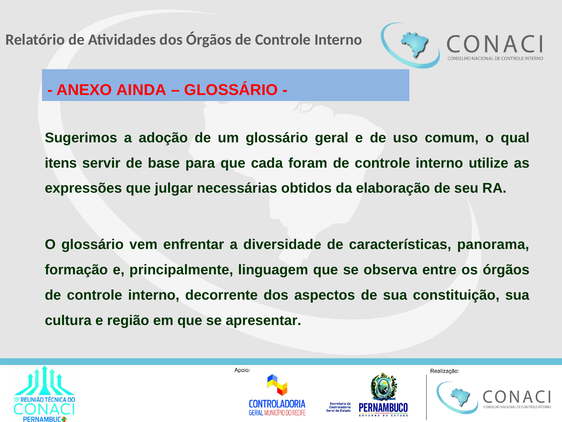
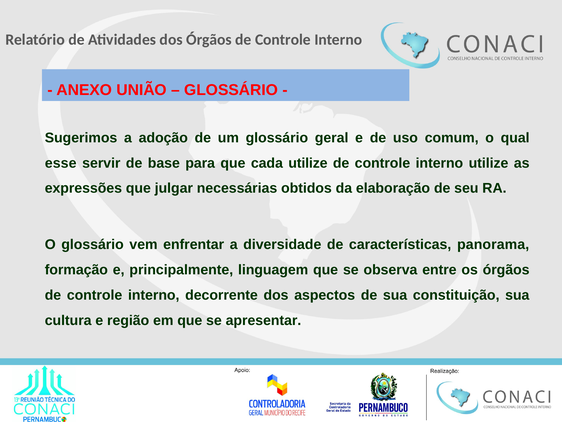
AINDA: AINDA -> UNIÃO (142, 90)
itens: itens -> esse (61, 163)
cada foram: foram -> utilize (308, 163)
